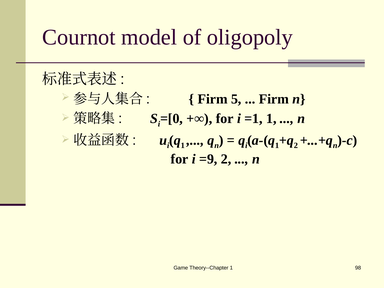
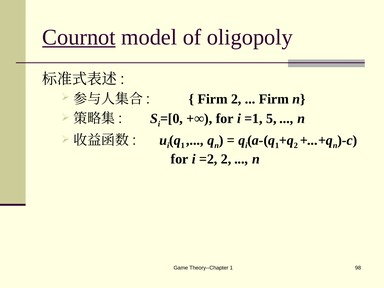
Cournot underline: none -> present (79, 37)
Firm 5: 5 -> 2 (236, 99)
=1 1: 1 -> 5 (271, 119)
=9: =9 -> =2 (208, 159)
